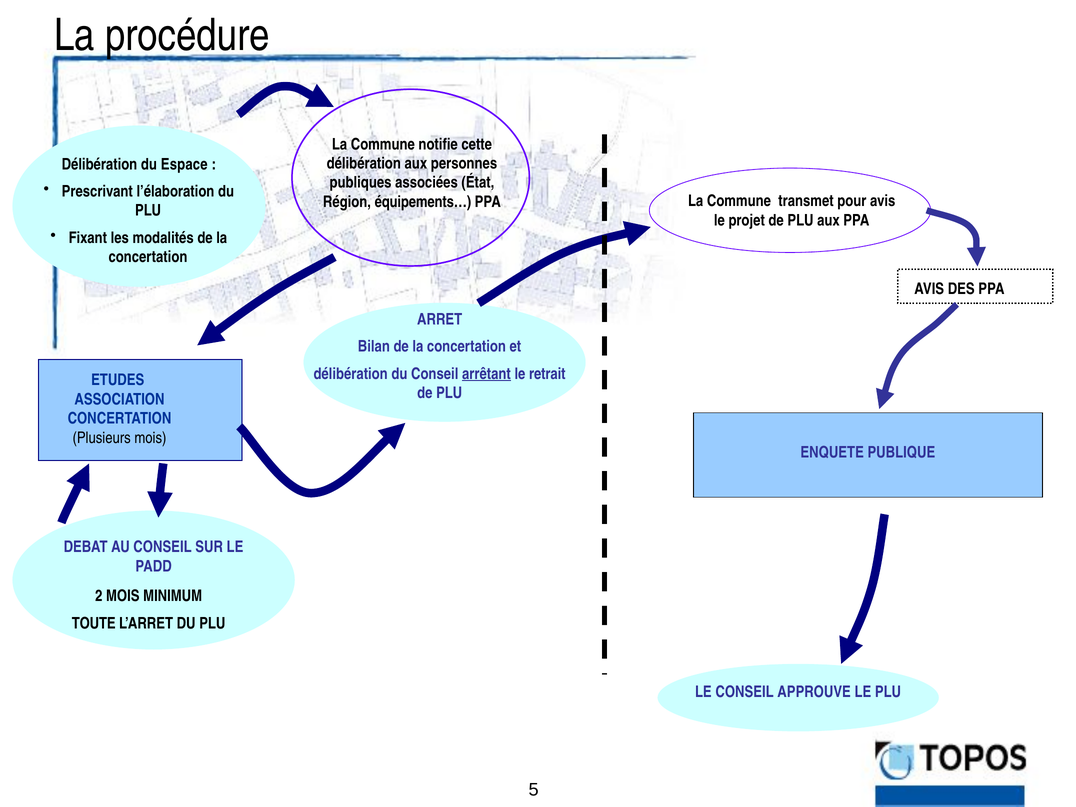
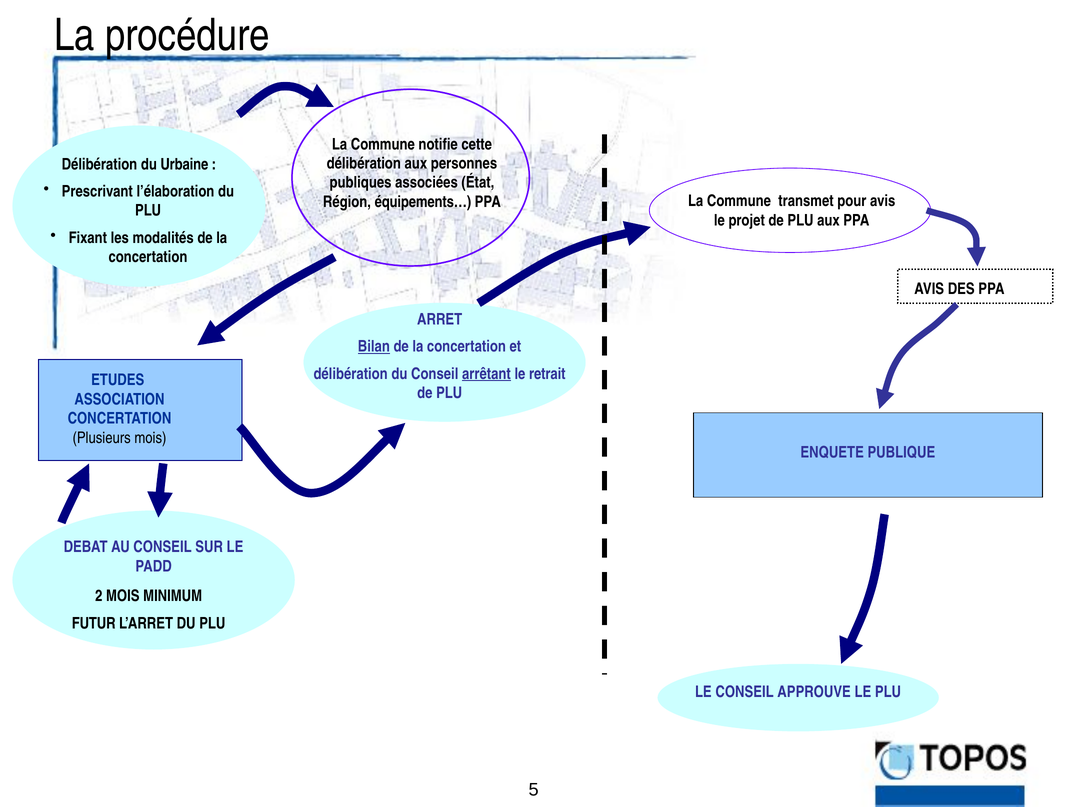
Espace: Espace -> Urbaine (184, 164)
Bilan underline: none -> present (374, 347)
TOUTE: TOUTE -> FUTUR (94, 623)
